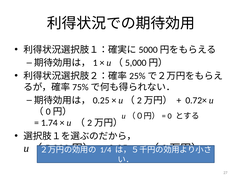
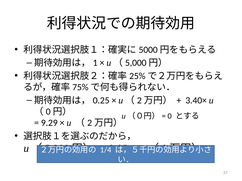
0.72×: 0.72× -> 3.40× (196, 101)
1.74: 1.74 -> 9.29 (49, 123)
